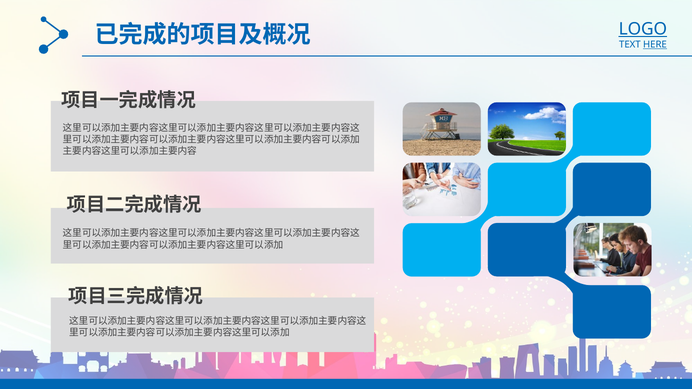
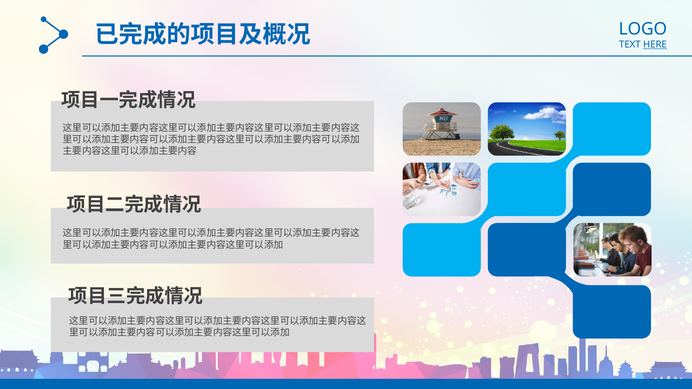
LOGO underline: present -> none (643, 29)
